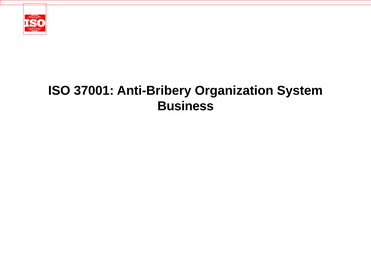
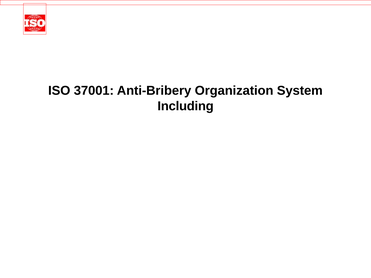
Business: Business -> Including (186, 106)
